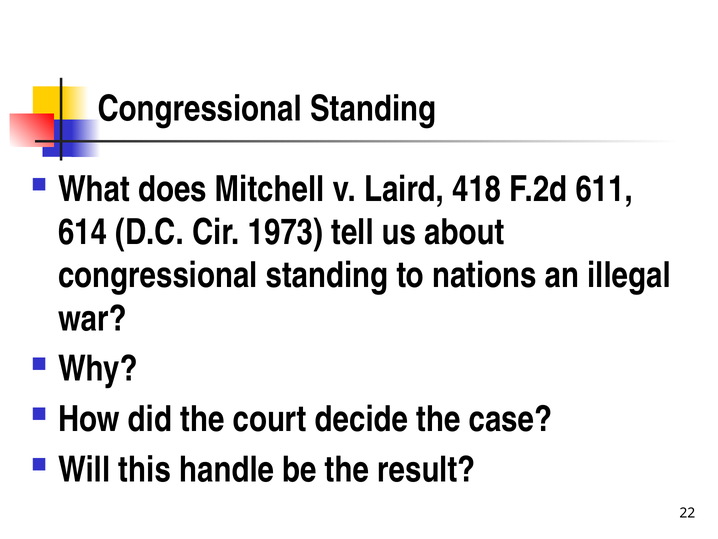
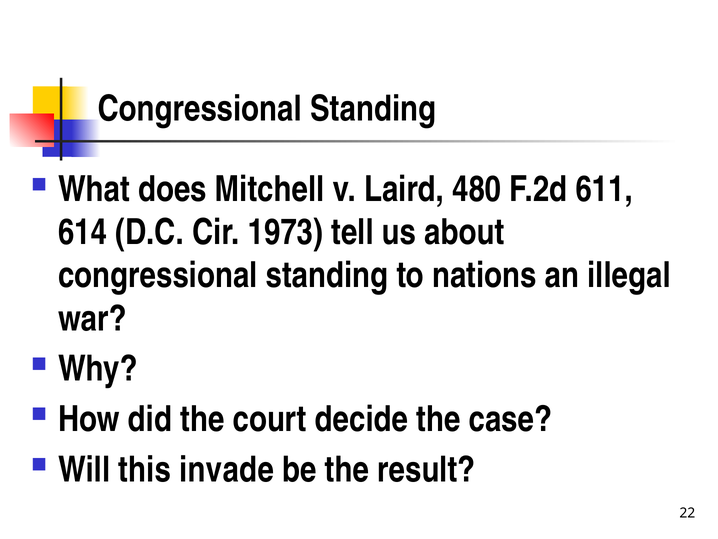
418: 418 -> 480 (477, 189)
handle: handle -> invade (227, 469)
